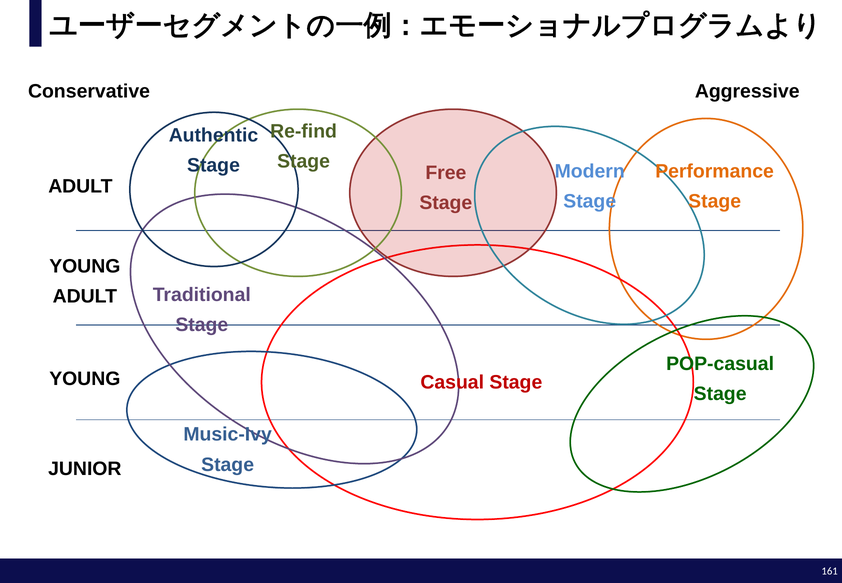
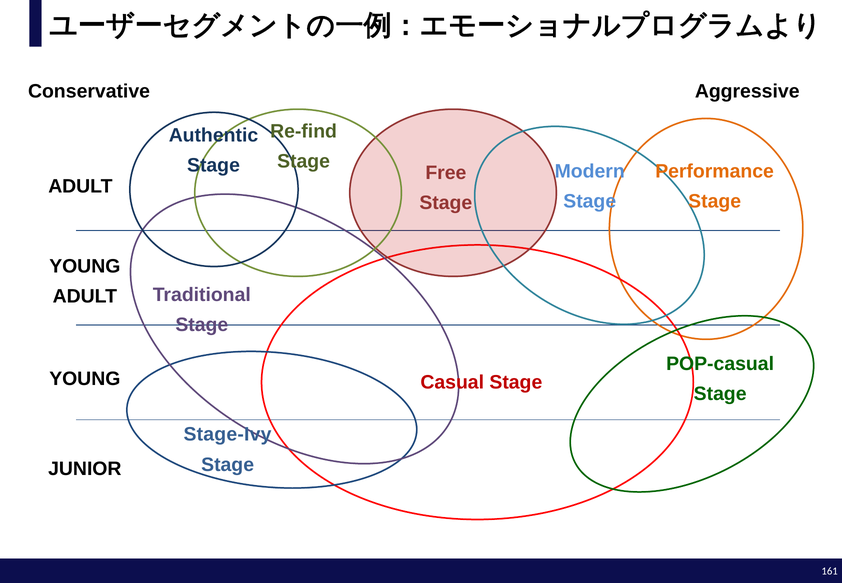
Music-Ivy: Music-Ivy -> Stage-Ivy (227, 434)
